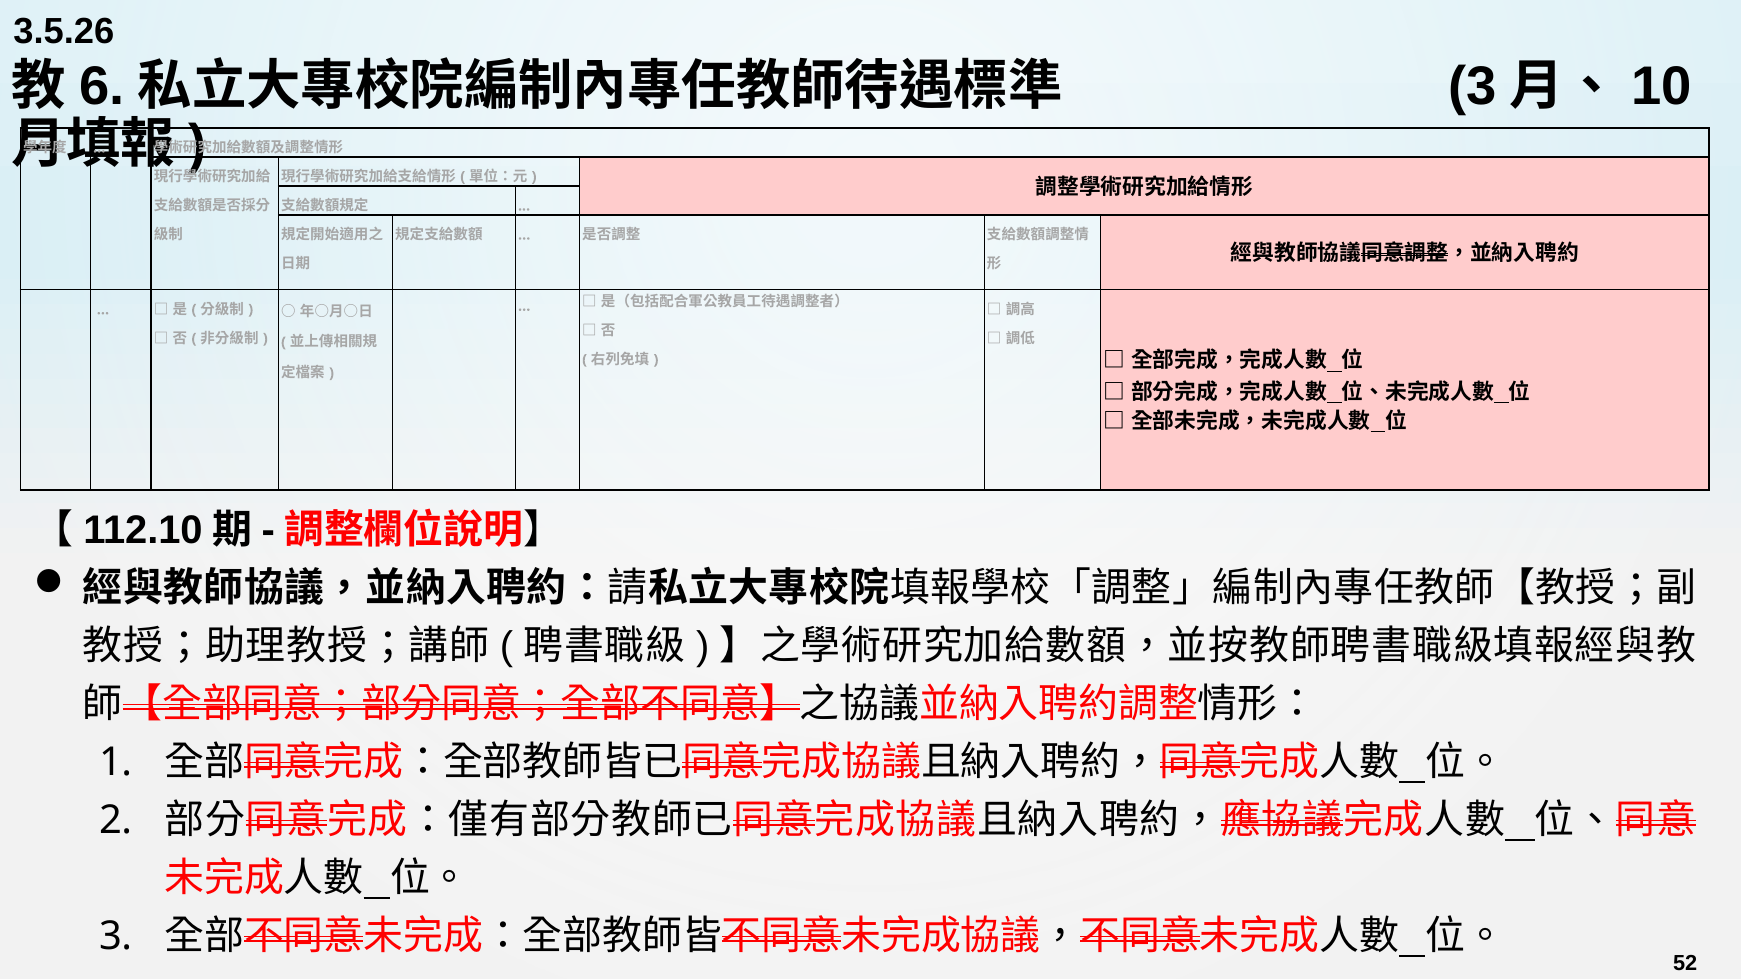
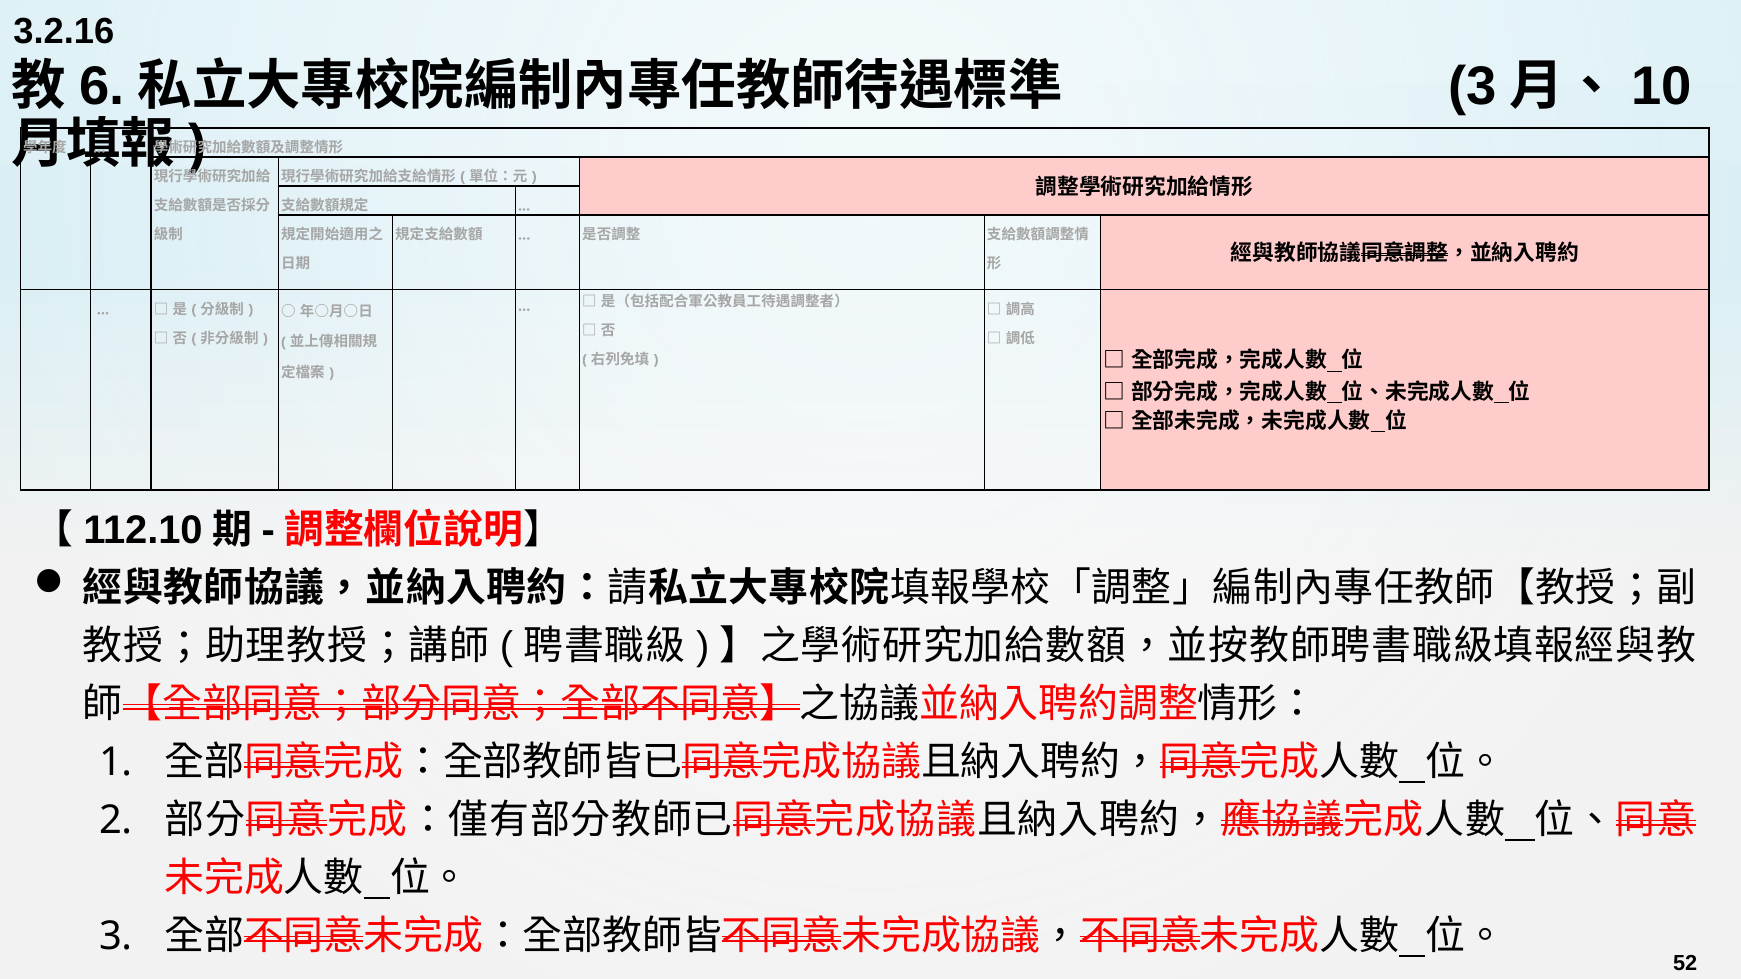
3.5.26: 3.5.26 -> 3.2.16 (64, 32)
